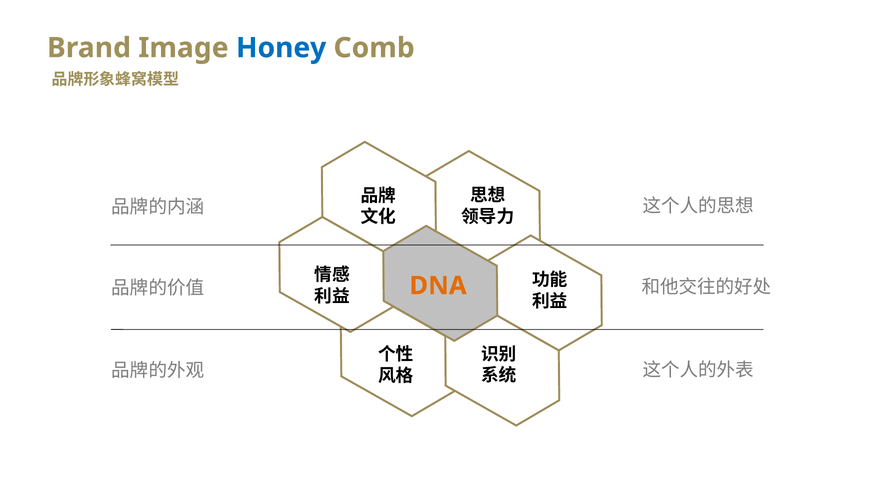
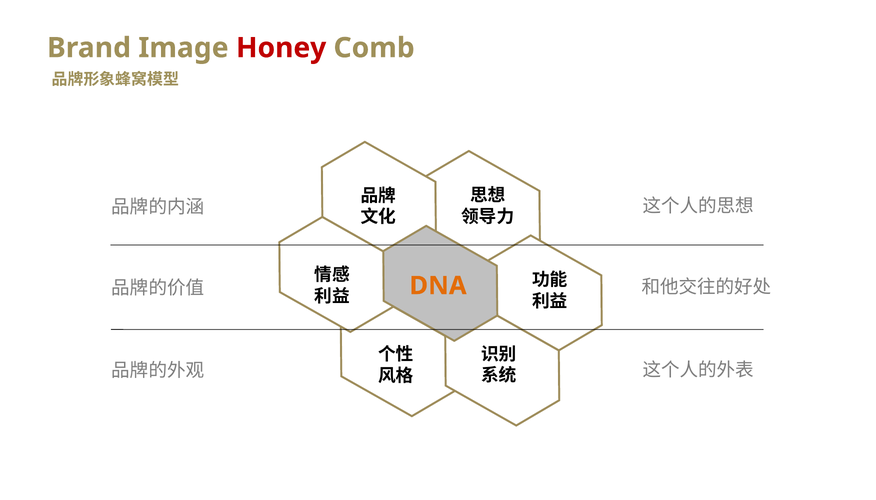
Honey colour: blue -> red (281, 48)
